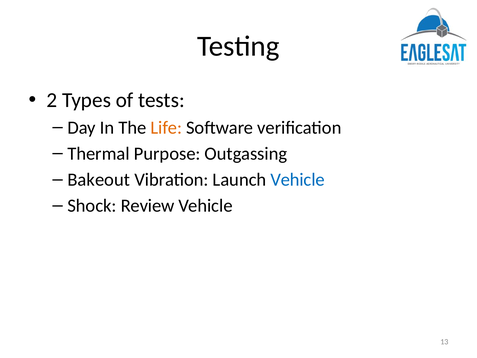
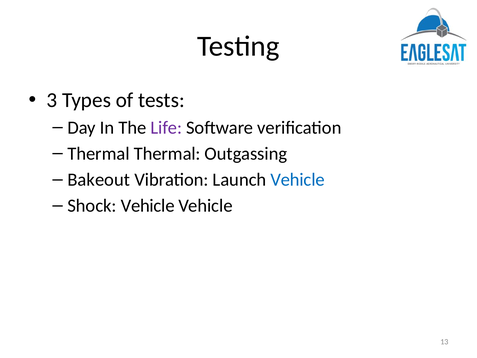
2: 2 -> 3 (52, 100)
Life colour: orange -> purple (166, 127)
Thermal Purpose: Purpose -> Thermal (167, 153)
Shock Review: Review -> Vehicle (148, 205)
